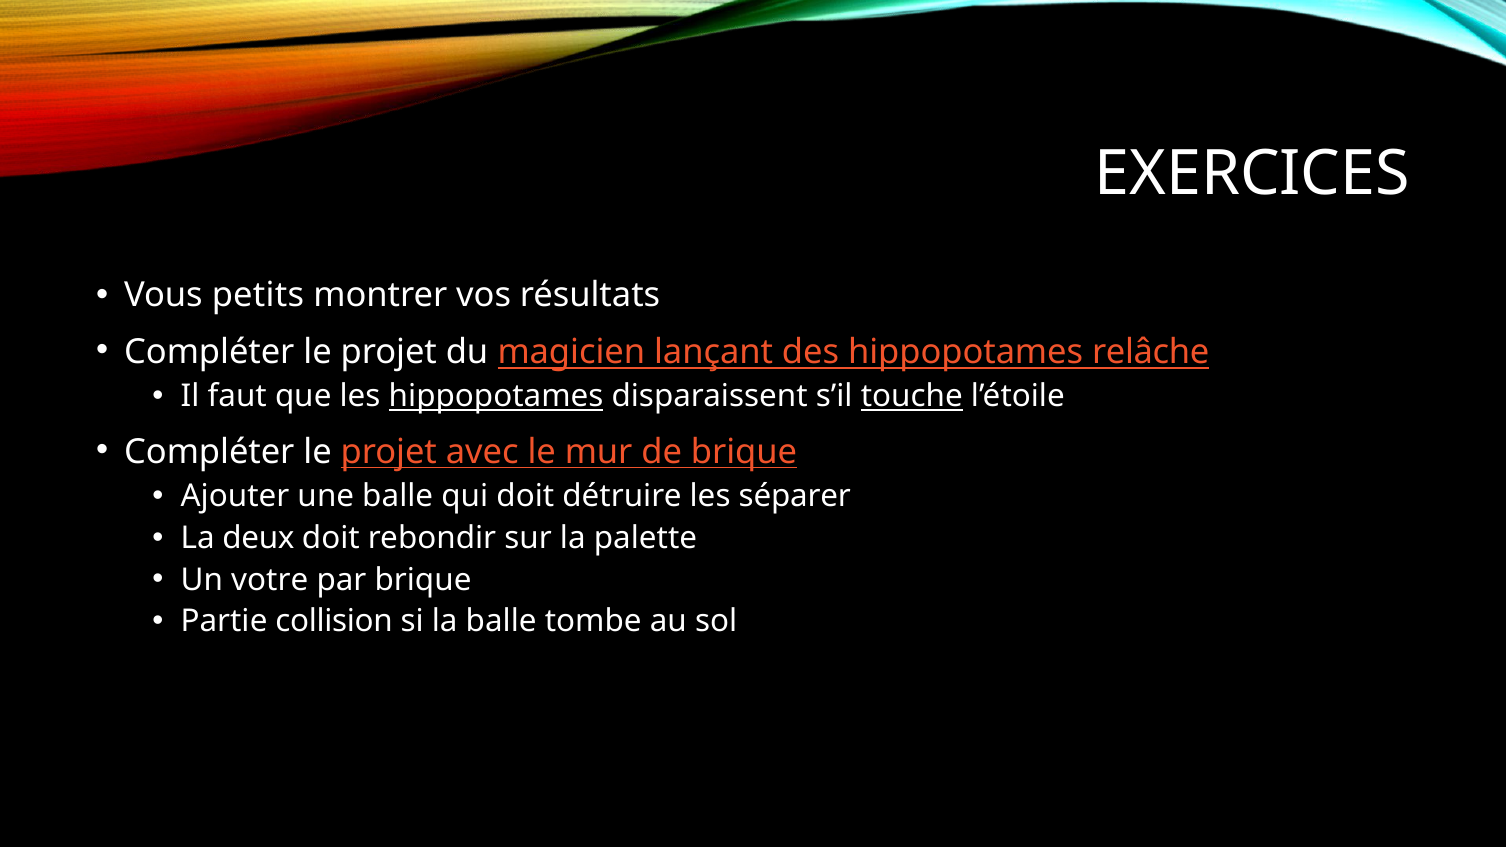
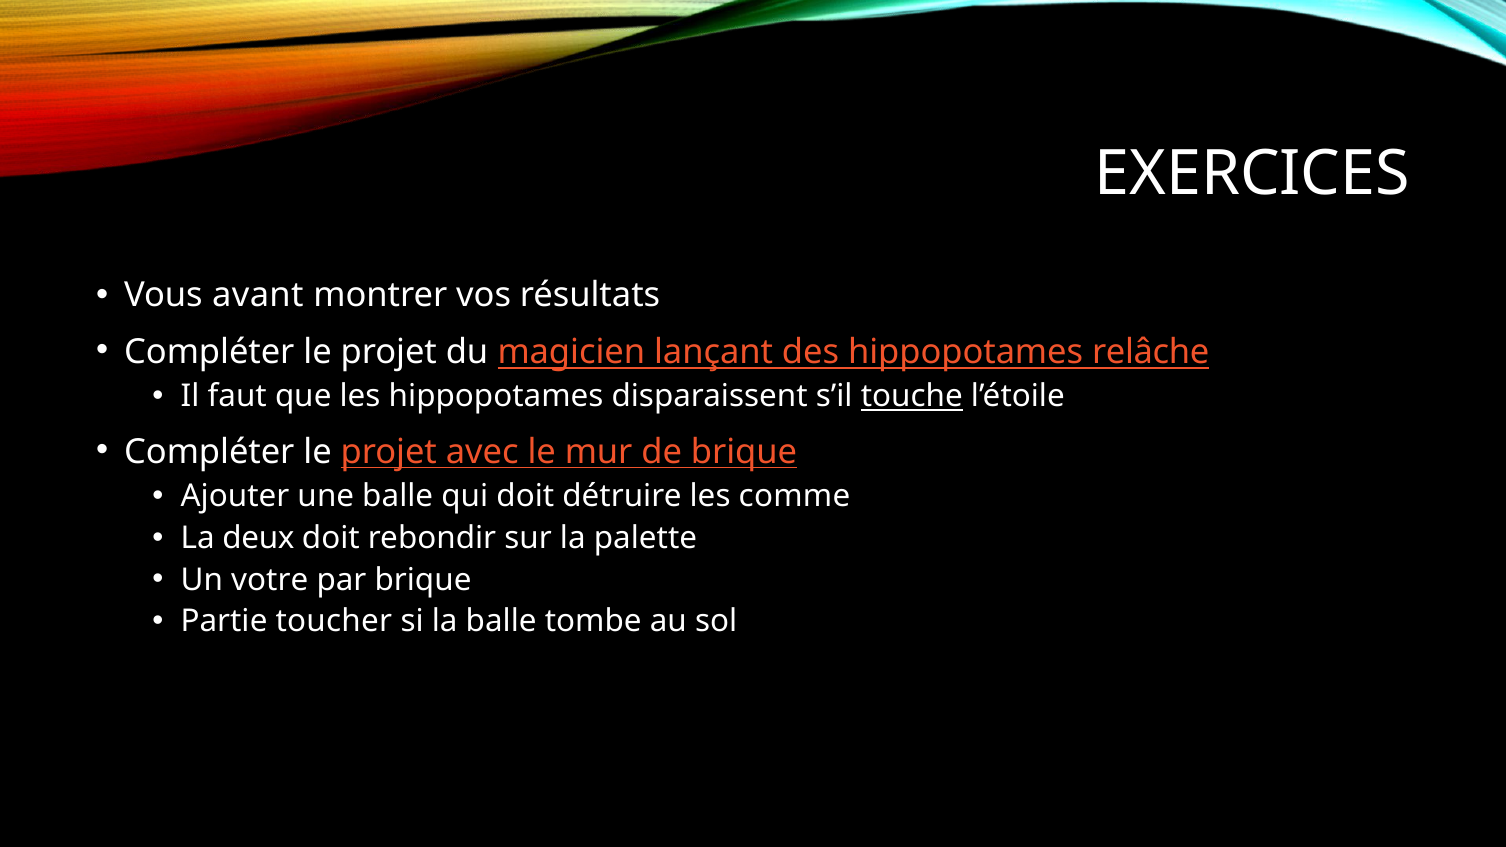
petits: petits -> avant (258, 295)
hippopotames underline: present -> none (496, 397)
séparer: séparer -> comme (795, 496)
collision: collision -> toucher (334, 621)
